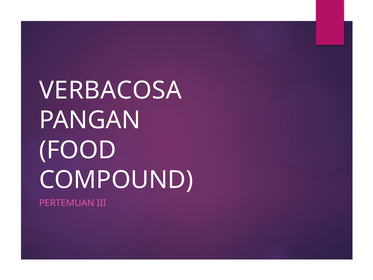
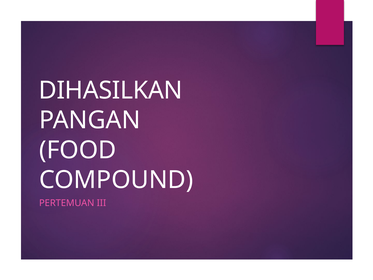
VERBACOSA: VERBACOSA -> DIHASILKAN (111, 90)
